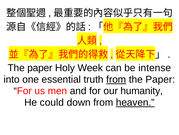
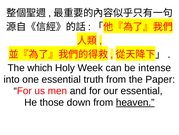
paper: paper -> which (40, 68)
from underline: present -> none (116, 79)
our humanity: humanity -> essential (142, 90)
could: could -> those (52, 102)
